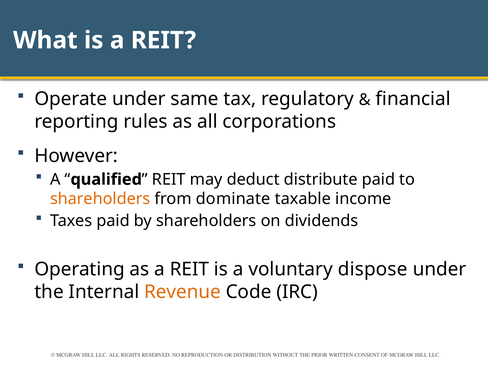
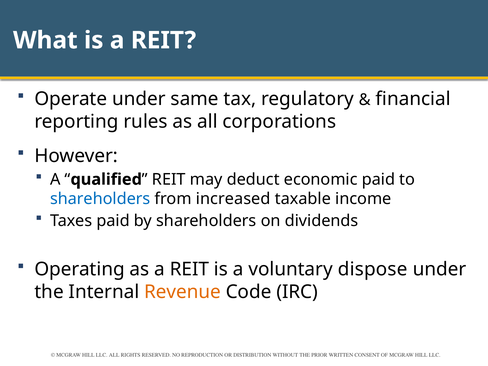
distribute: distribute -> economic (321, 179)
shareholders colour: orange -> blue (100, 199)
dominate: dominate -> increased (233, 199)
